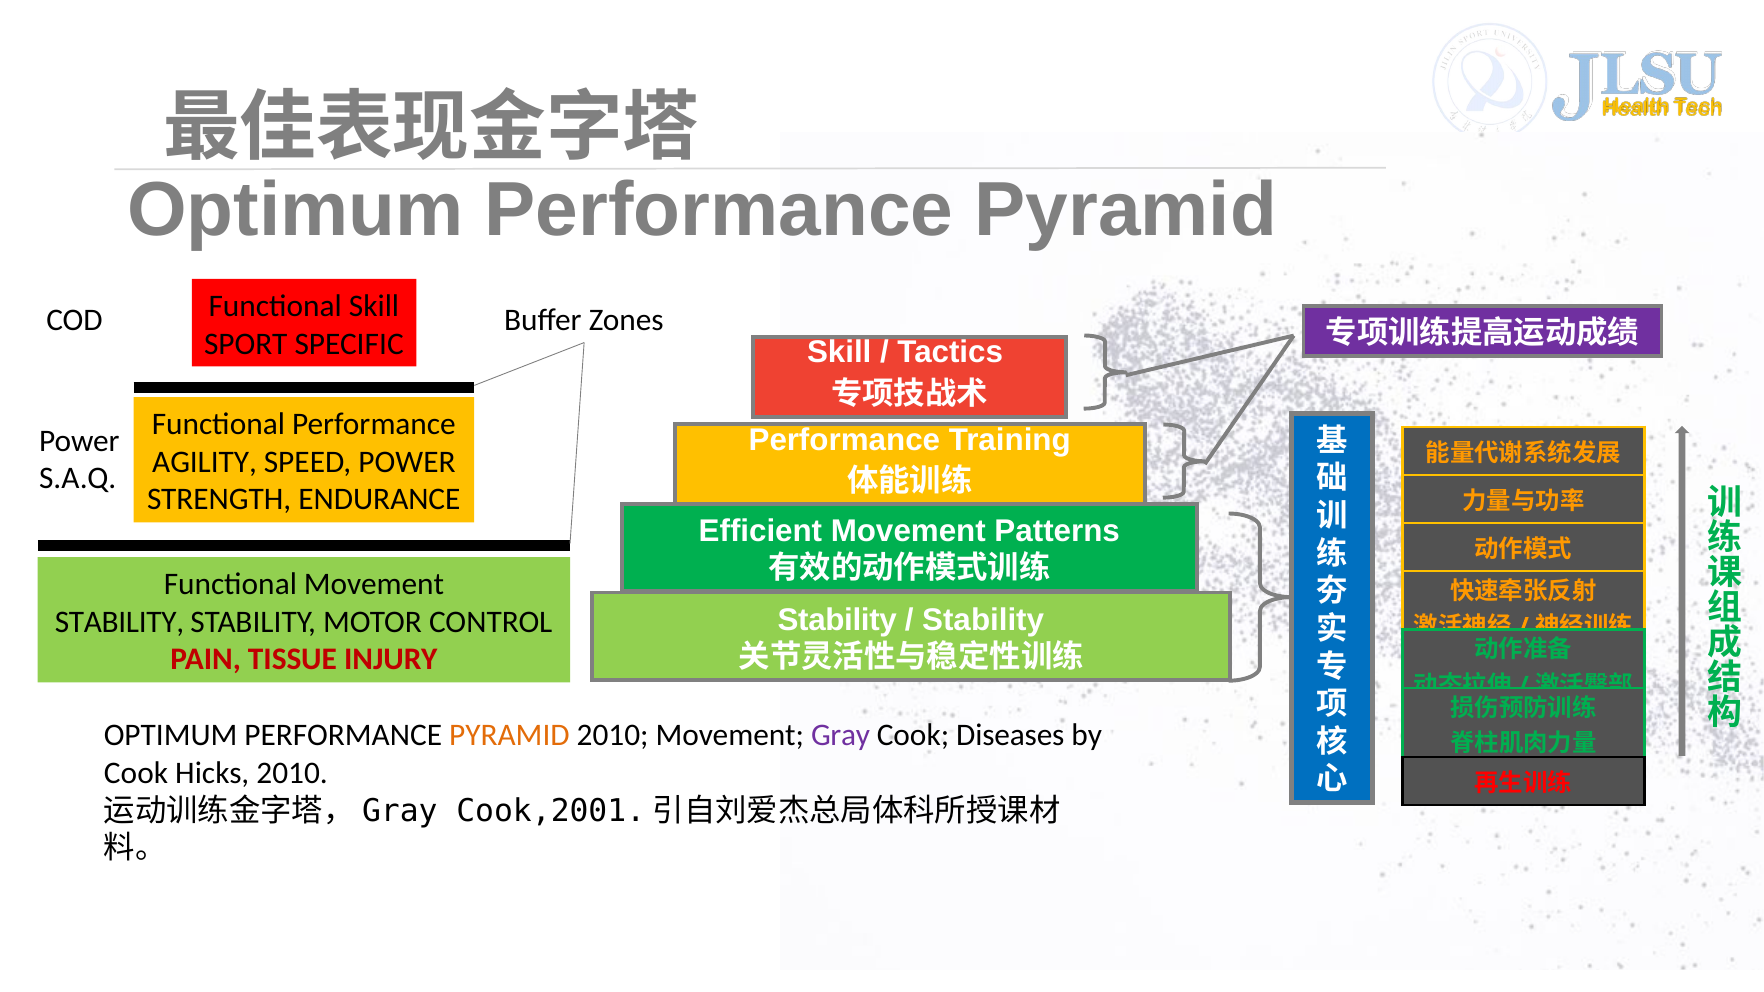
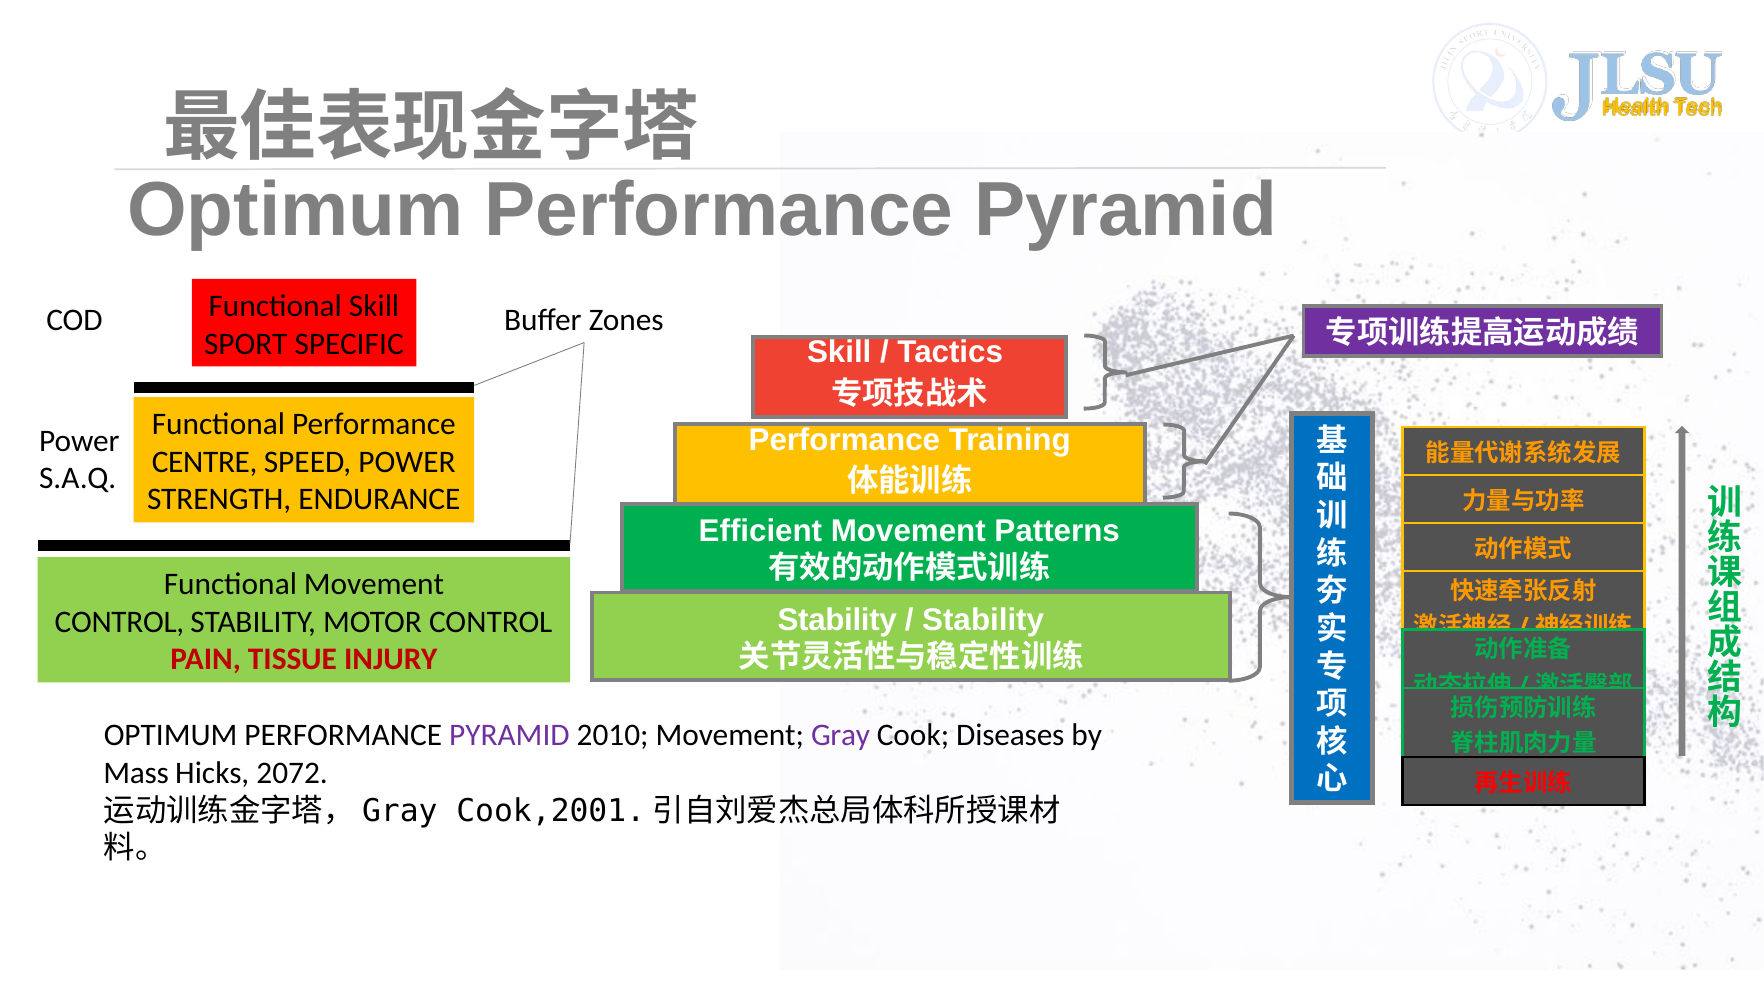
AGILITY: AGILITY -> CENTRE (205, 462)
STABILITY: STABILITY -> CONTROL (119, 622)
PYRAMID colour: orange -> purple (509, 736)
Cook: Cook -> Mass (136, 773)
Hicks 2010: 2010 -> 2072 (292, 773)
